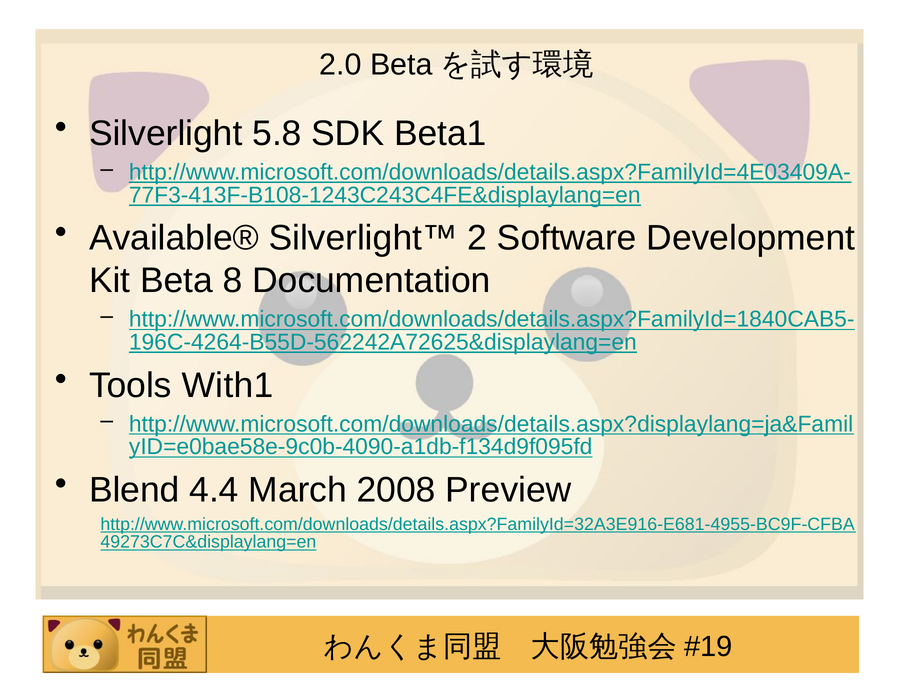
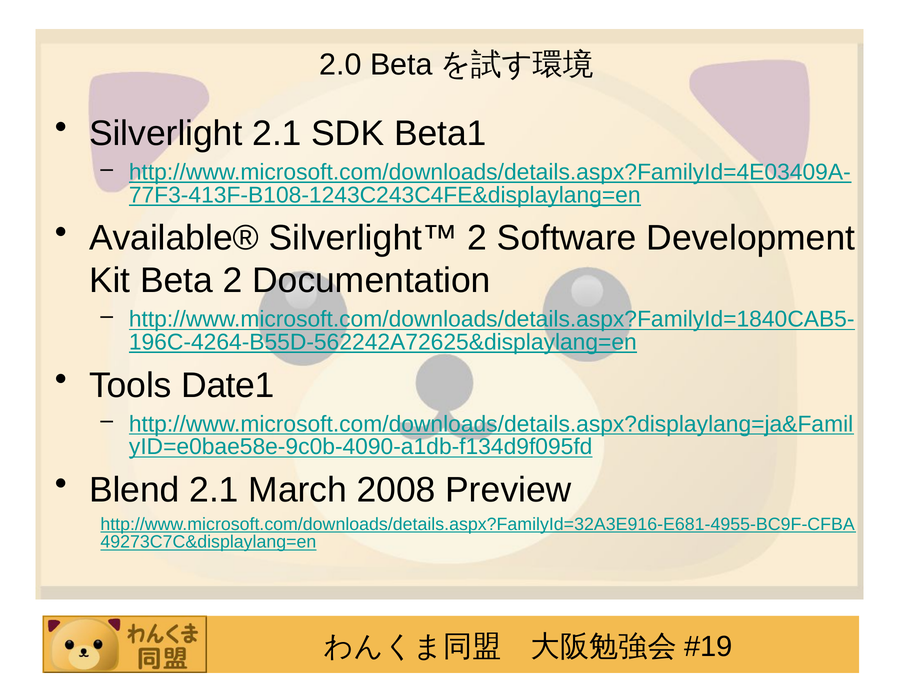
Silverlight 5.8: 5.8 -> 2.1 (277, 133)
Beta 8: 8 -> 2 (233, 281)
With1: With1 -> Date1 (228, 385)
Blend 4.4: 4.4 -> 2.1 (214, 490)
